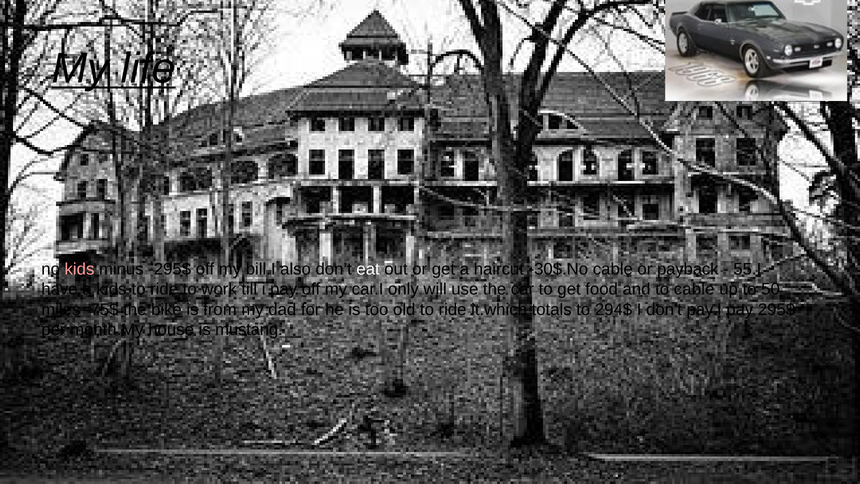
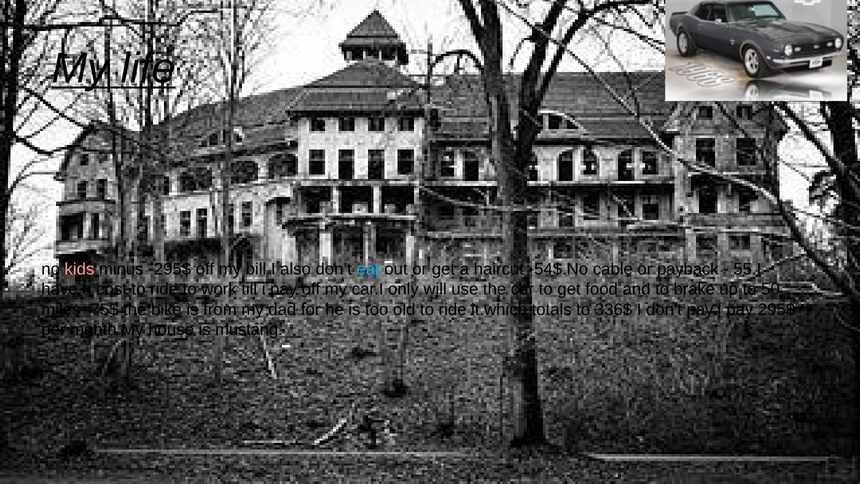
eat colour: white -> light blue (368, 269)
-30$.No: -30$.No -> -54$.No (558, 269)
a kids: kids -> cost (112, 289)
to cable: cable -> brake (694, 289)
294$: 294$ -> 336$ (614, 309)
